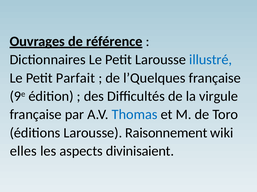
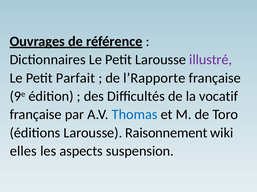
illustré colour: blue -> purple (211, 60)
l’Quelques: l’Quelques -> l’Rapporte (154, 78)
virgule: virgule -> vocatif (219, 97)
divinisaient: divinisaient -> suspension (140, 152)
